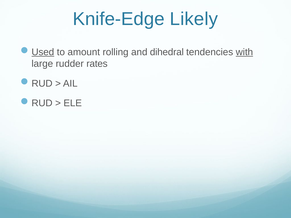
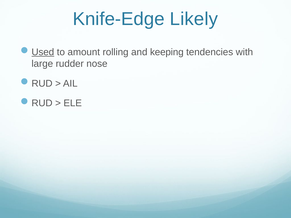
dihedral: dihedral -> keeping (167, 52)
with underline: present -> none (244, 52)
rates: rates -> nose (97, 64)
